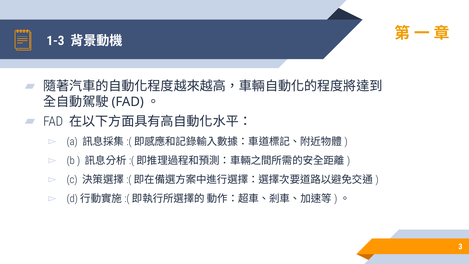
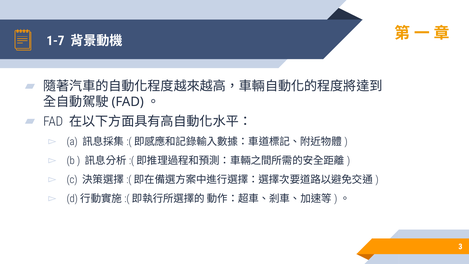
1-3: 1-3 -> 1-7 (55, 41)
